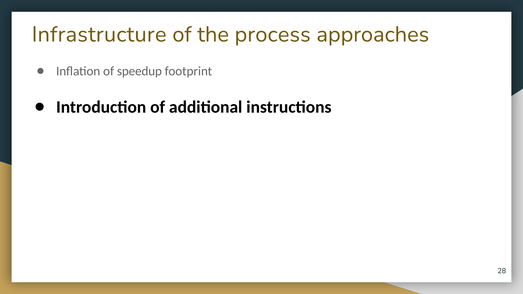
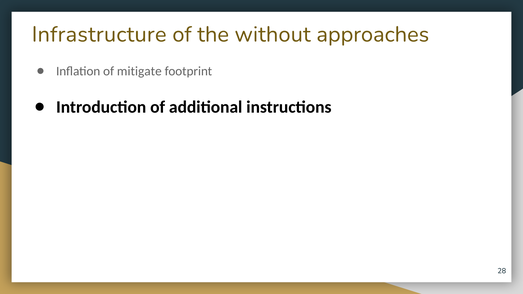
process: process -> without (273, 34)
speedup: speedup -> mitigate (139, 71)
